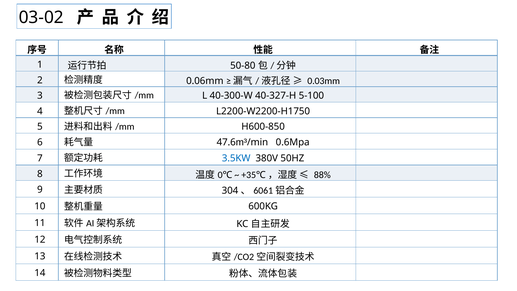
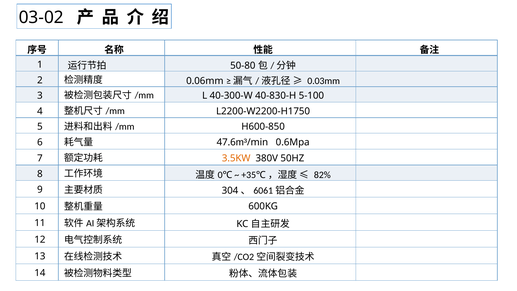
40-327-H: 40-327-H -> 40-830-H (276, 96)
3.5KW colour: blue -> orange (236, 158)
88%: 88% -> 82% (322, 175)
